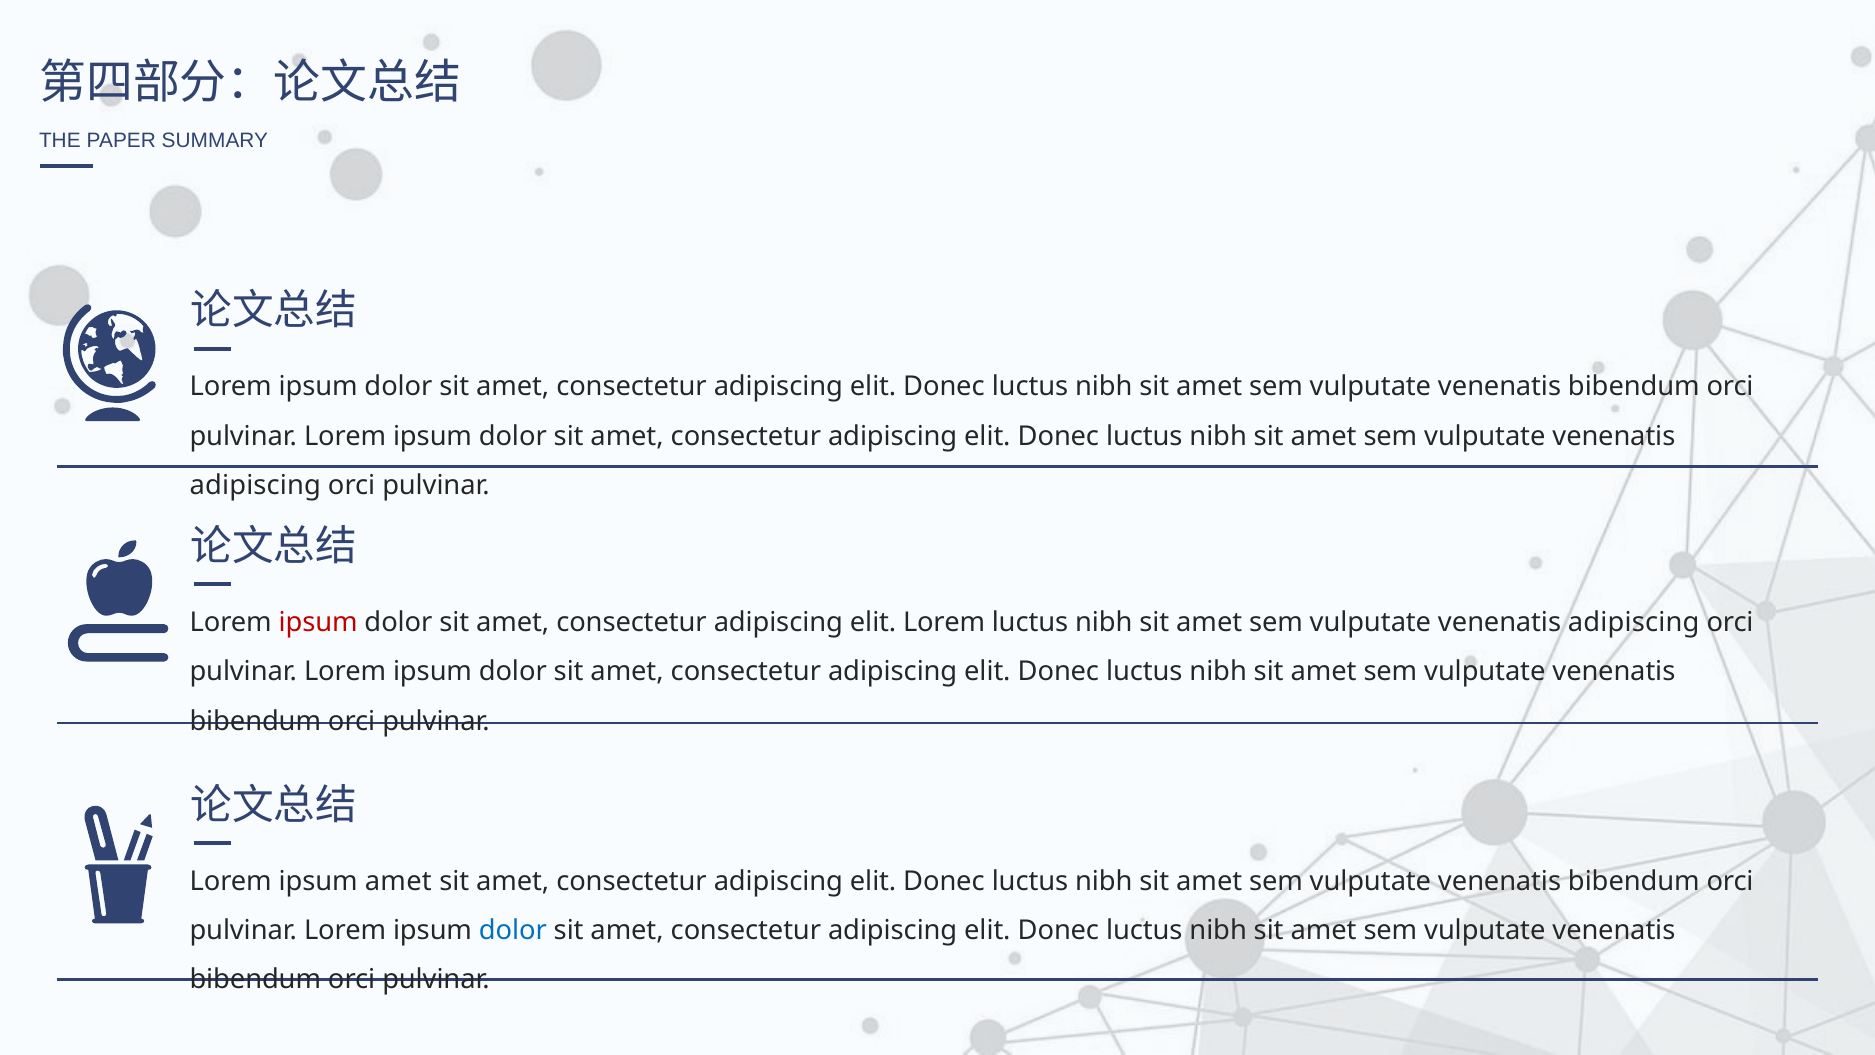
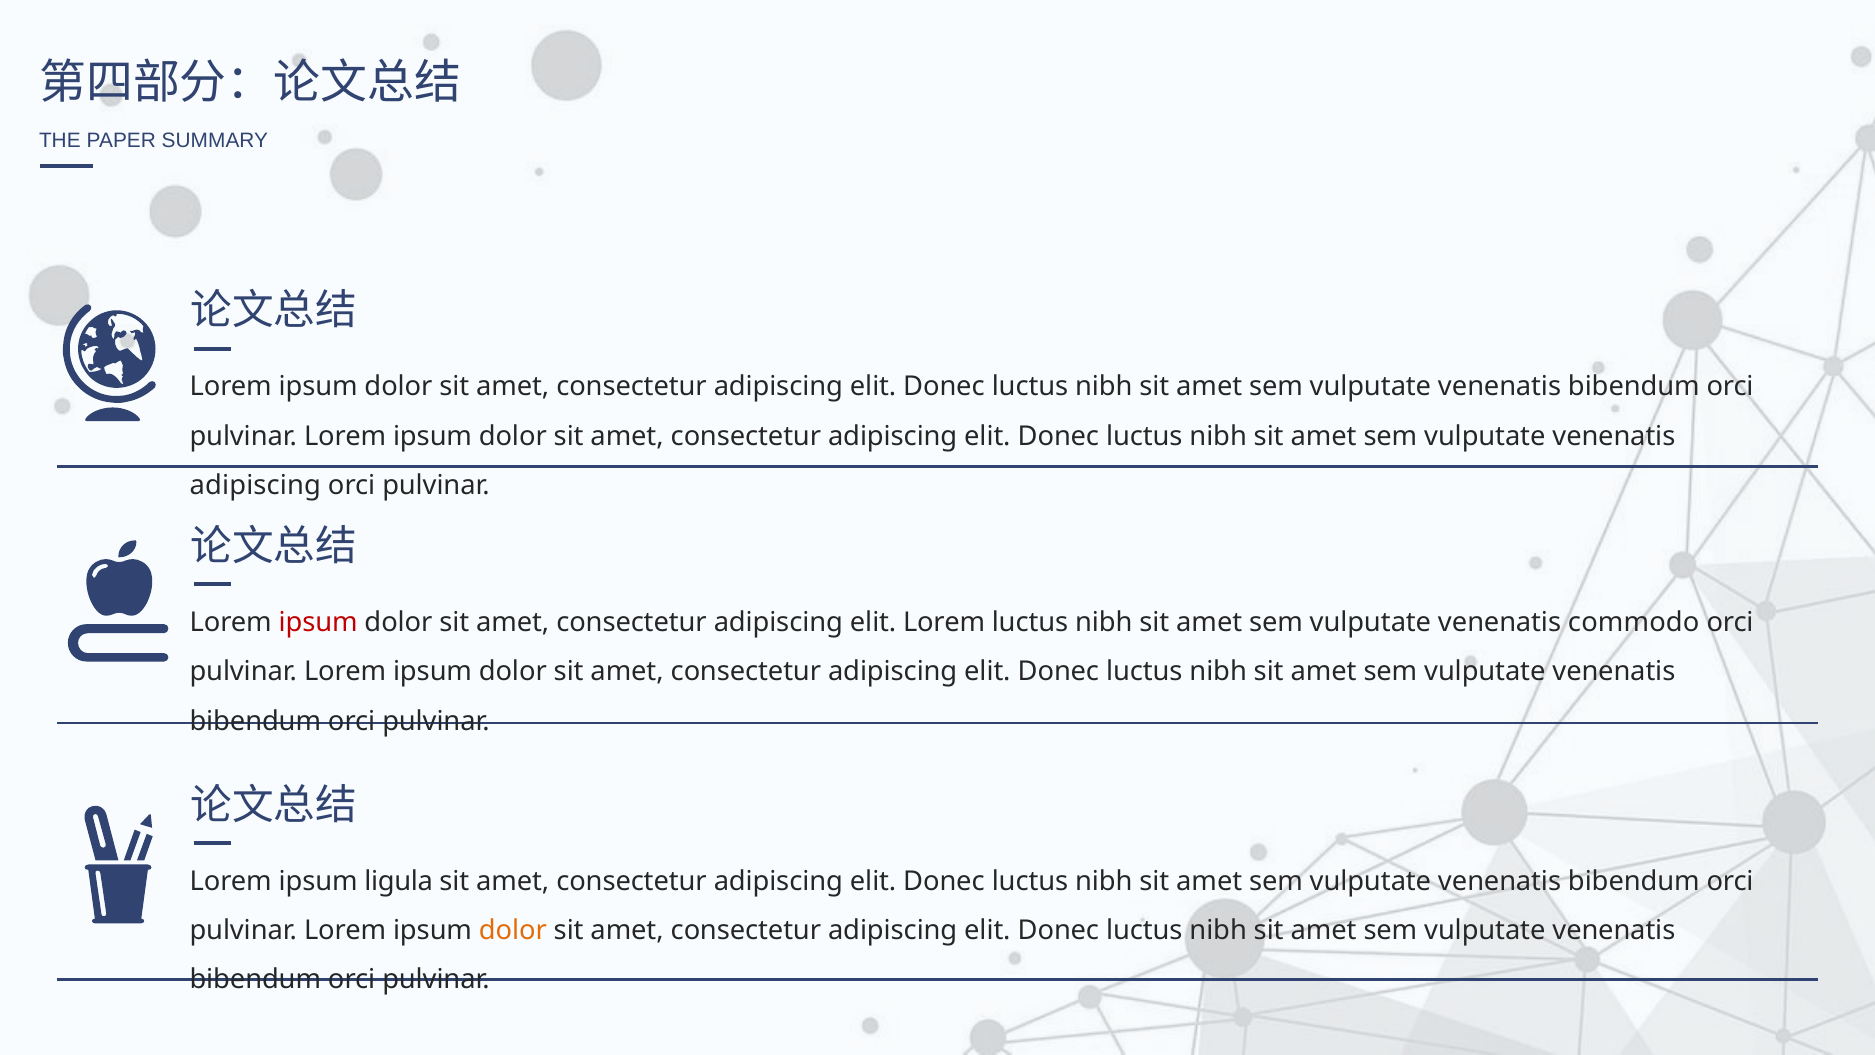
adipiscing: adipiscing -> commodo (1634, 623)
ipsum amet: amet -> ligula (399, 881)
dolor colour: blue -> orange (513, 931)
